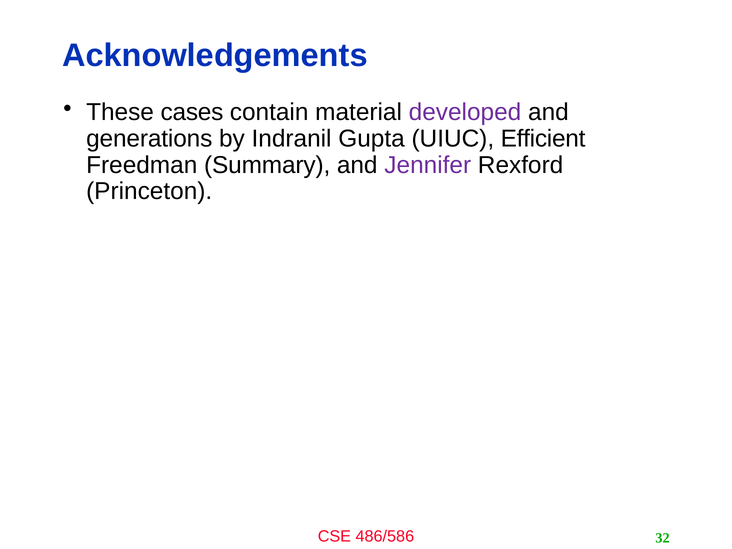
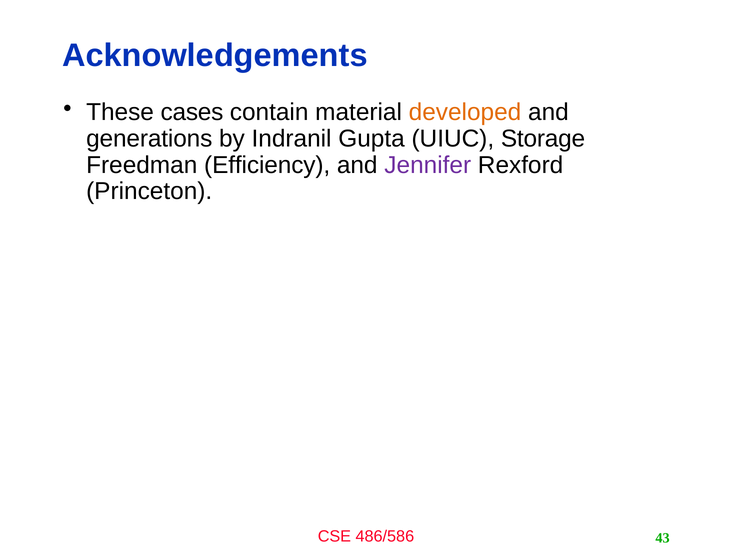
developed colour: purple -> orange (465, 112)
Efficient: Efficient -> Storage (543, 139)
Summary: Summary -> Efficiency (267, 165)
32: 32 -> 43 (663, 538)
